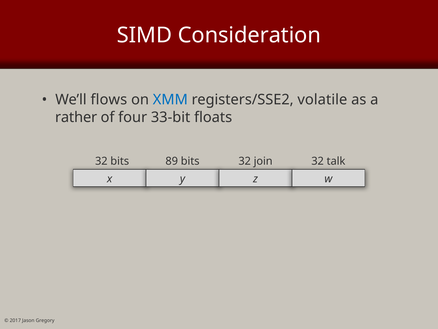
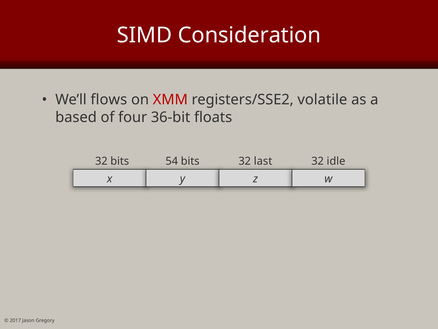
XMM colour: blue -> red (170, 100)
rather: rather -> based (76, 117)
33-bit: 33-bit -> 36-bit (171, 117)
89: 89 -> 54 (172, 161)
join: join -> last (263, 161)
talk: talk -> idle (336, 161)
